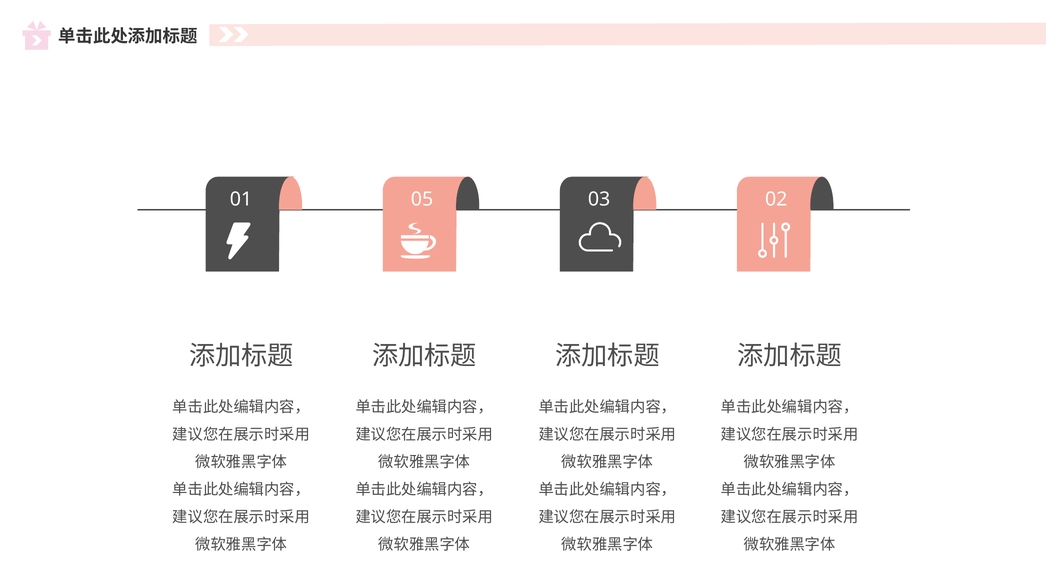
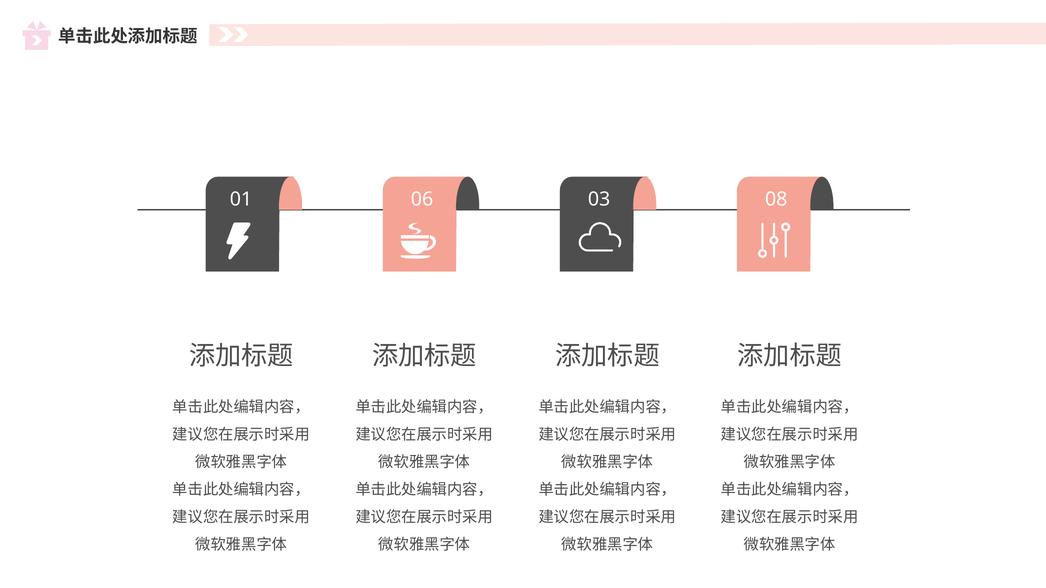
05: 05 -> 06 (422, 199)
02: 02 -> 08 (776, 199)
